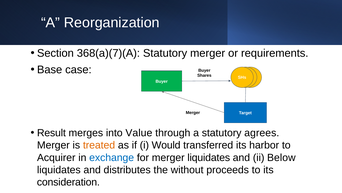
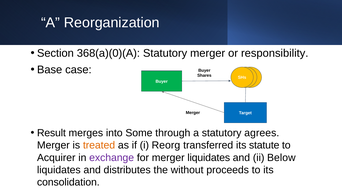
368(a)(7)(A: 368(a)(7)(A -> 368(a)(0)(A (108, 53)
requirements: requirements -> responsibility (275, 53)
Value: Value -> Some (139, 133)
Would: Would -> Reorg (166, 145)
harbor: harbor -> statute (264, 145)
exchange colour: blue -> purple (112, 157)
consideration: consideration -> consolidation (68, 182)
